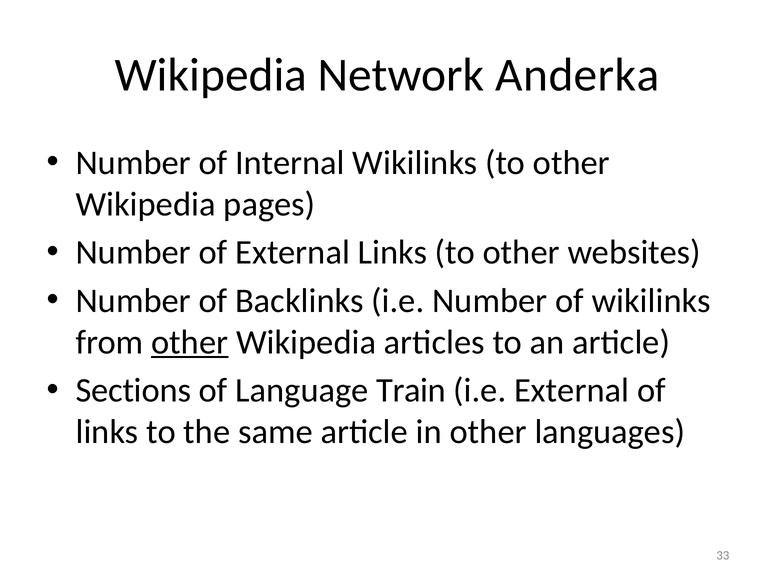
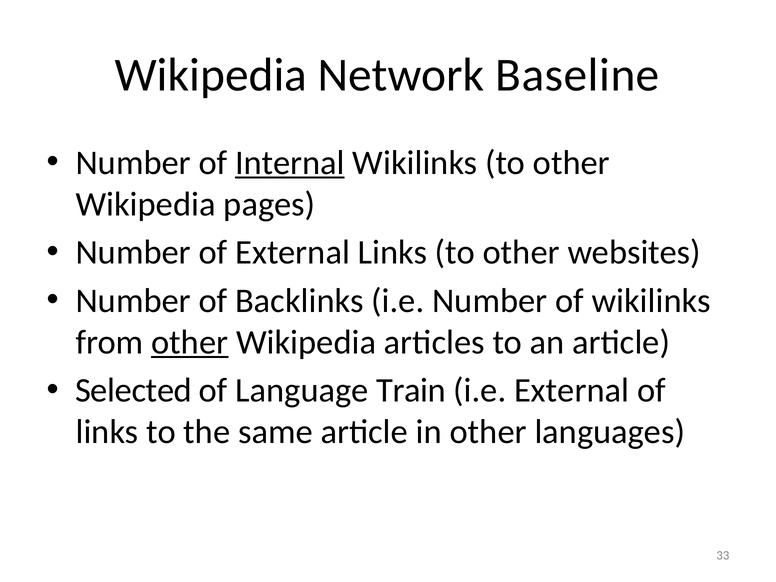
Anderka: Anderka -> Baseline (577, 75)
Internal underline: none -> present (290, 163)
Sections: Sections -> Selected (133, 390)
